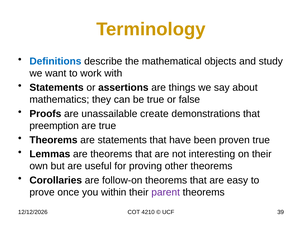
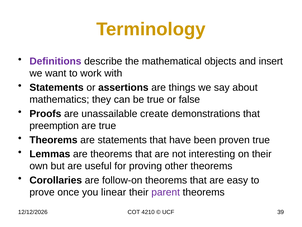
Definitions colour: blue -> purple (55, 61)
study: study -> insert (271, 61)
within: within -> linear (114, 192)
